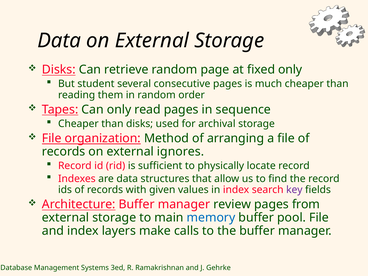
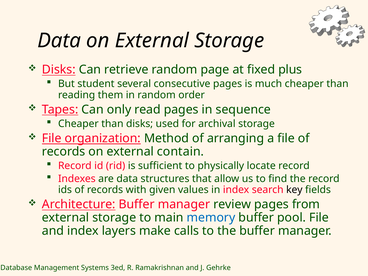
fixed only: only -> plus (290, 70)
ignores: ignores -> contain (180, 151)
key colour: purple -> black (294, 190)
